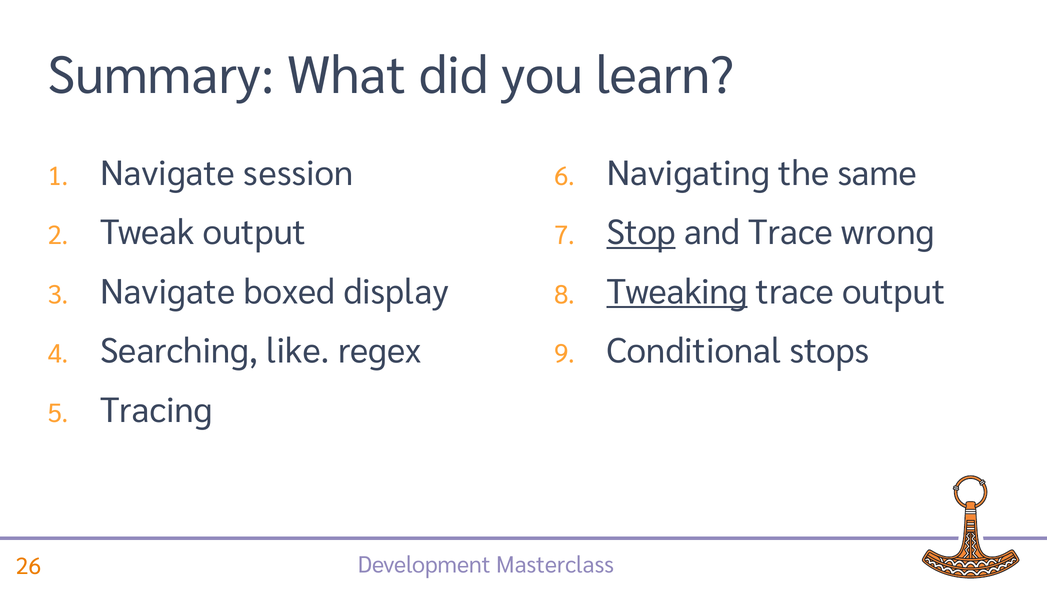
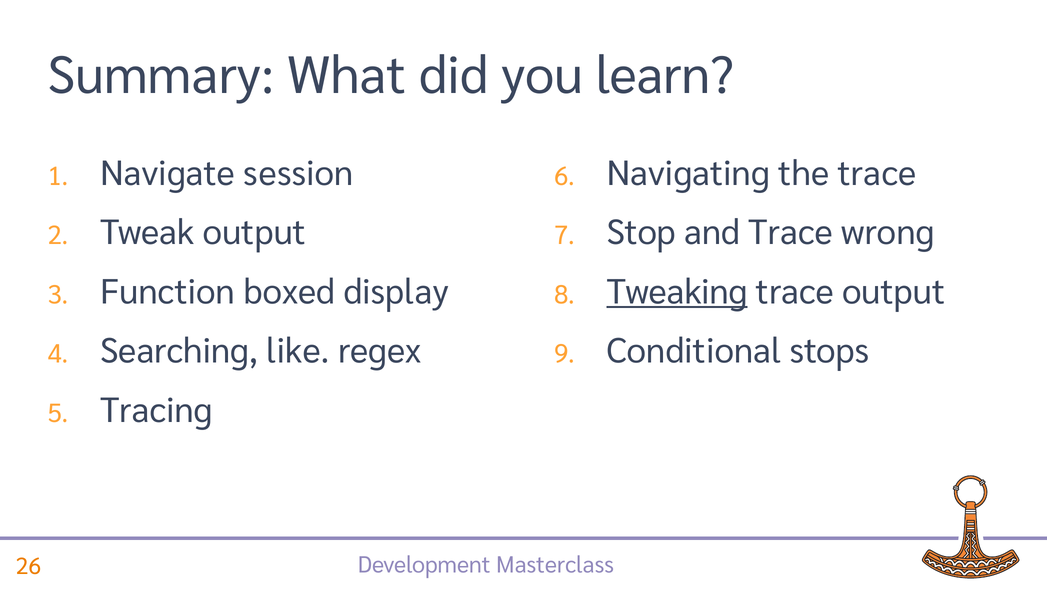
the same: same -> trace (877, 173)
Stop underline: present -> none (641, 233)
Navigate: Navigate -> Function (168, 292)
